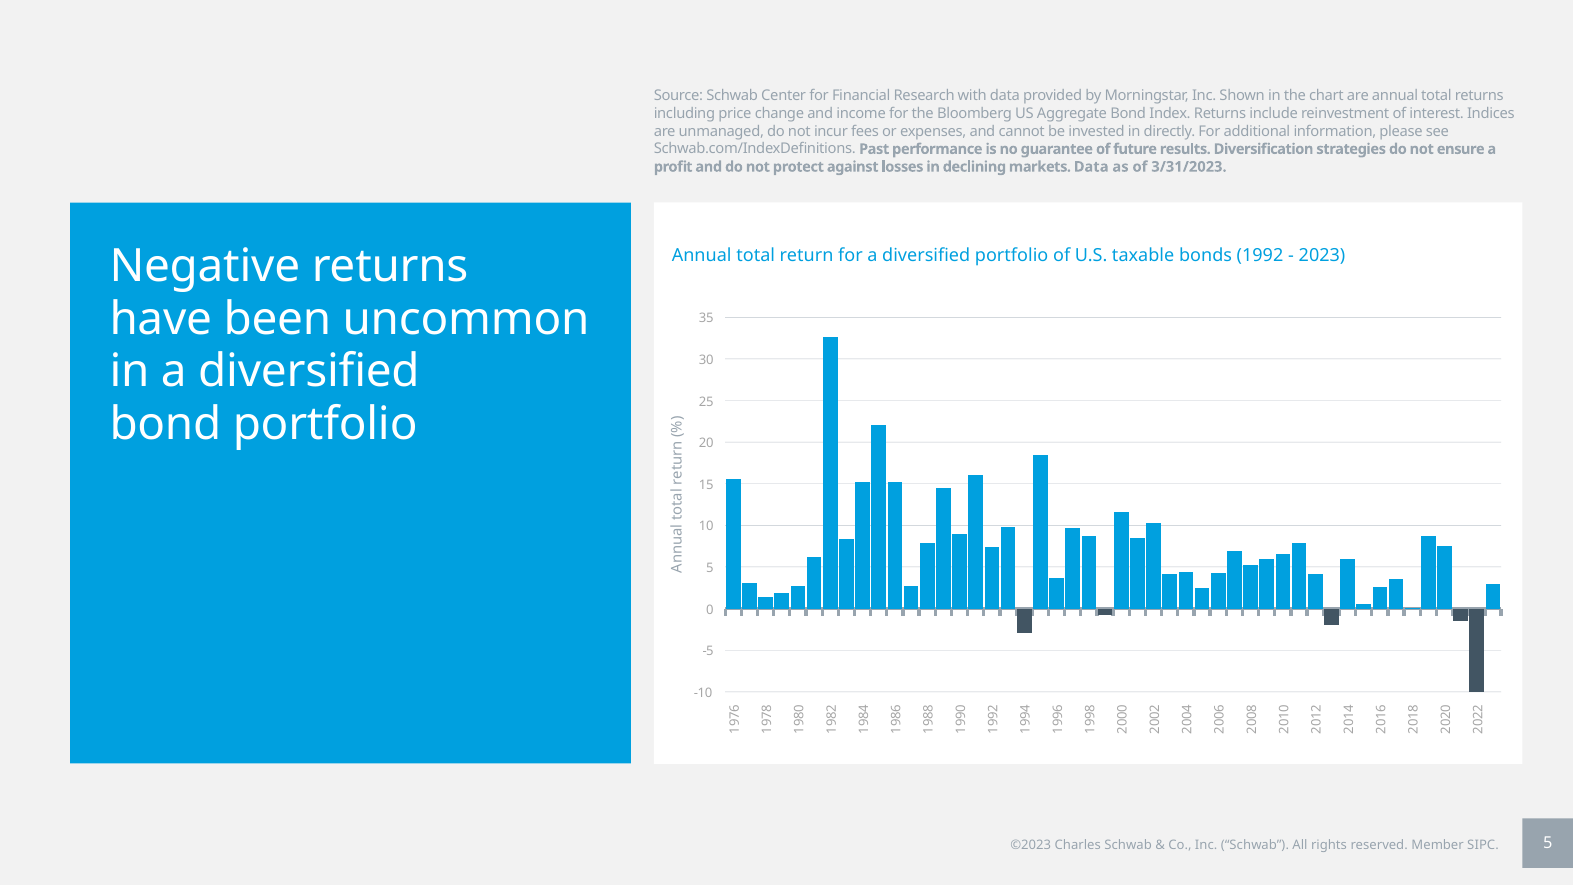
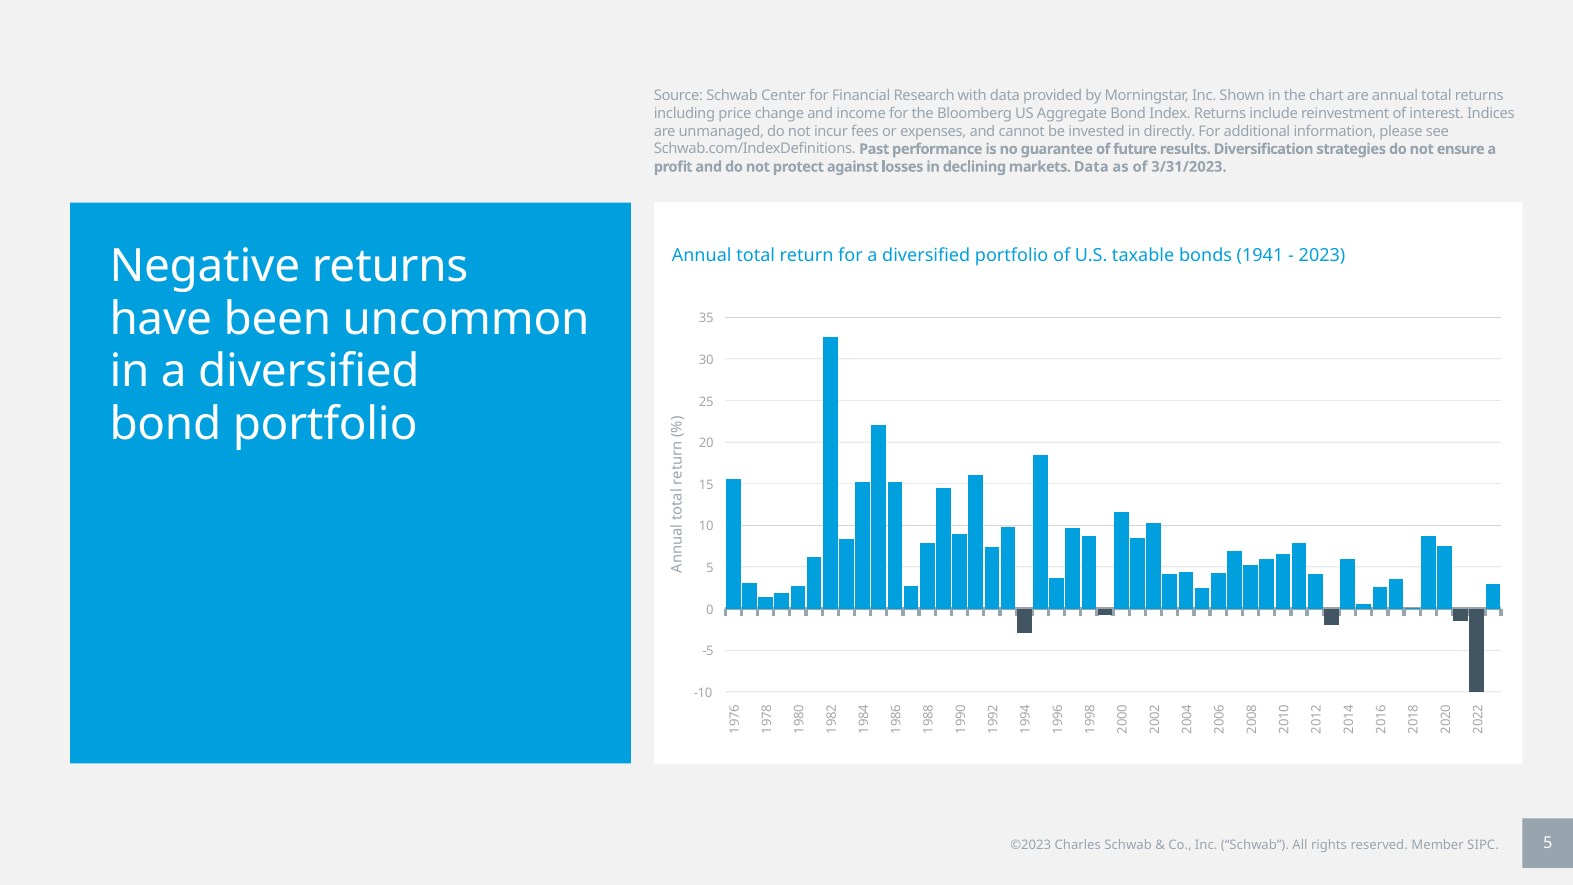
1992: 1992 -> 1941 (1260, 256)
